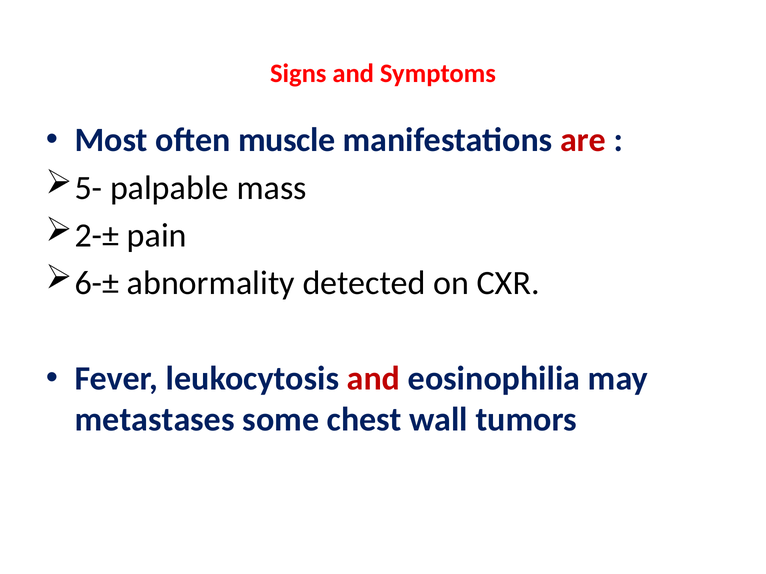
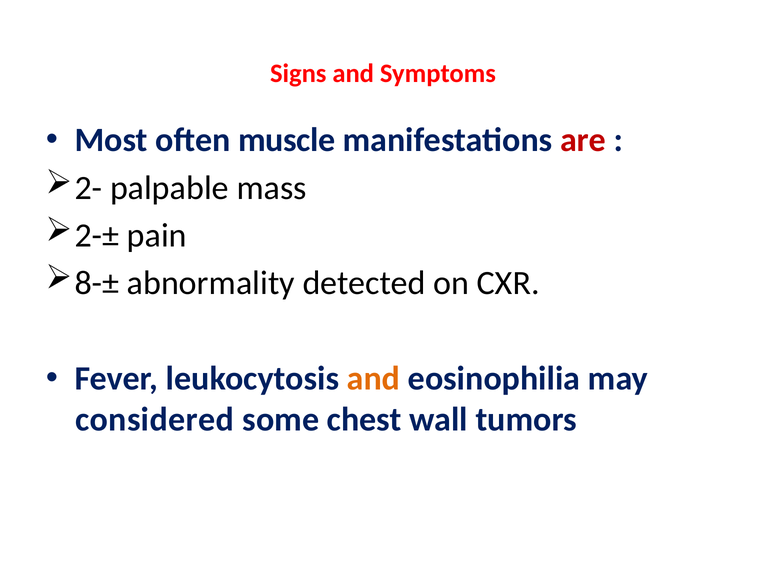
5-: 5- -> 2- (89, 188)
6-±: 6-± -> 8-± (97, 283)
and colour: red -> orange (373, 379)
metastases: metastases -> considered (155, 420)
